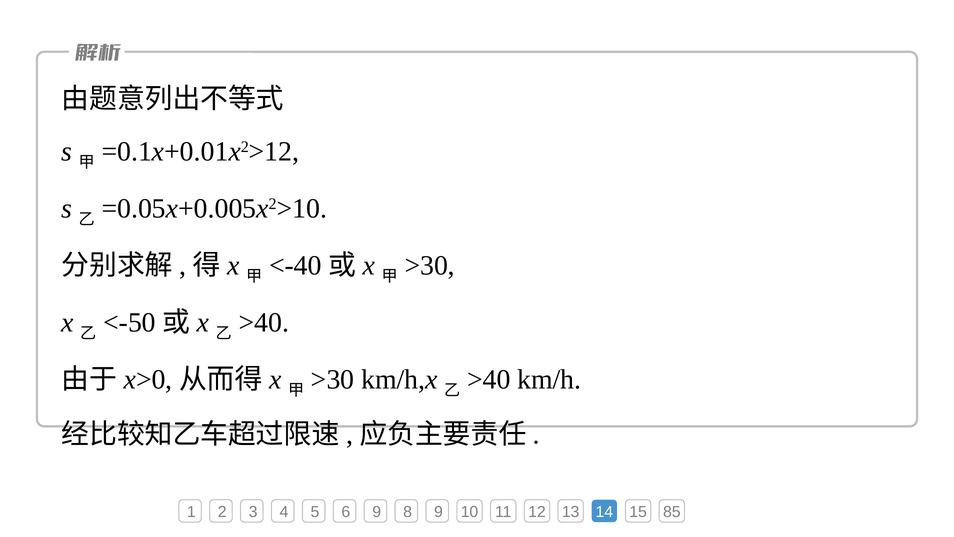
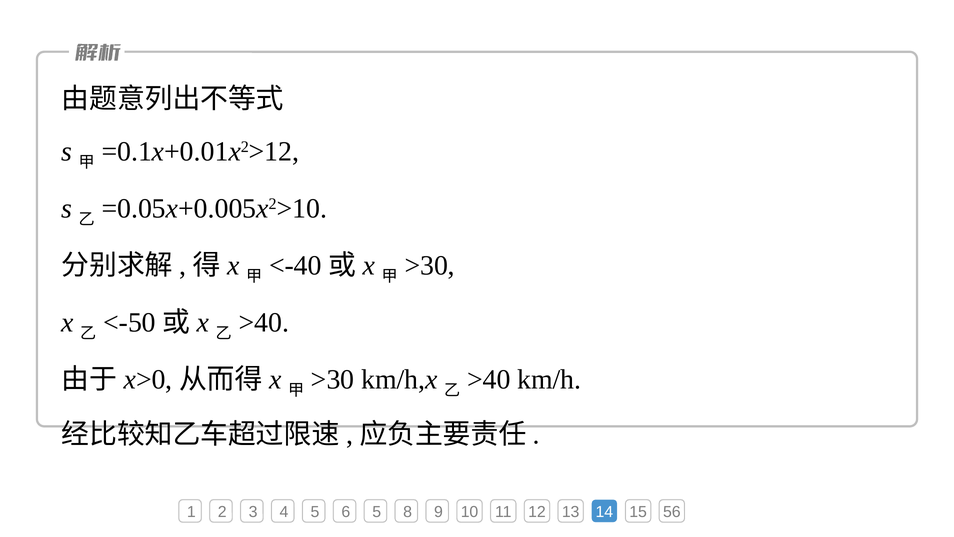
6 9: 9 -> 5 (377, 512)
85: 85 -> 56 (672, 512)
